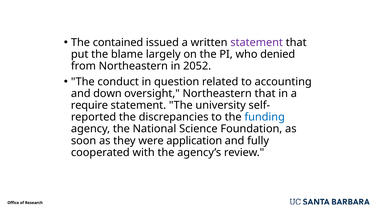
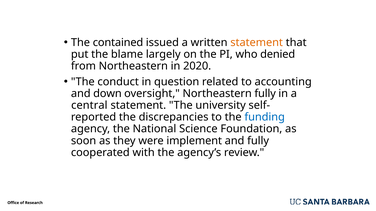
statement colour: purple -> orange (257, 42)
2052: 2052 -> 2020 (197, 66)
Northeastern that: that -> fully (265, 94)
require: require -> central (89, 106)
application: application -> implement (194, 141)
